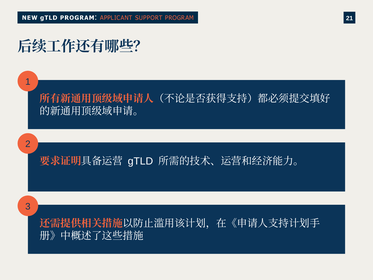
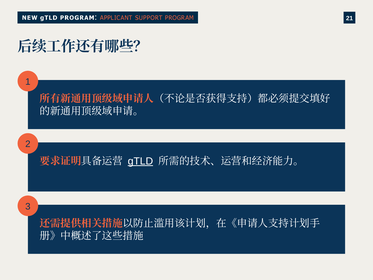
gTLD underline: none -> present (140, 161)
